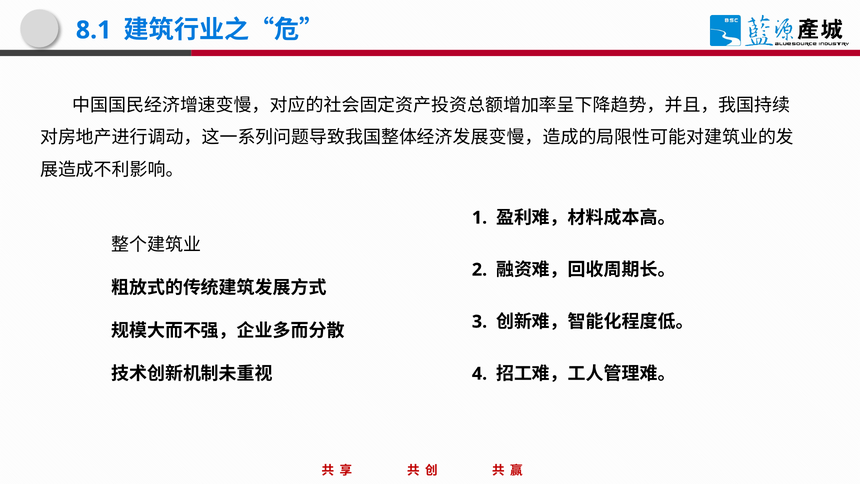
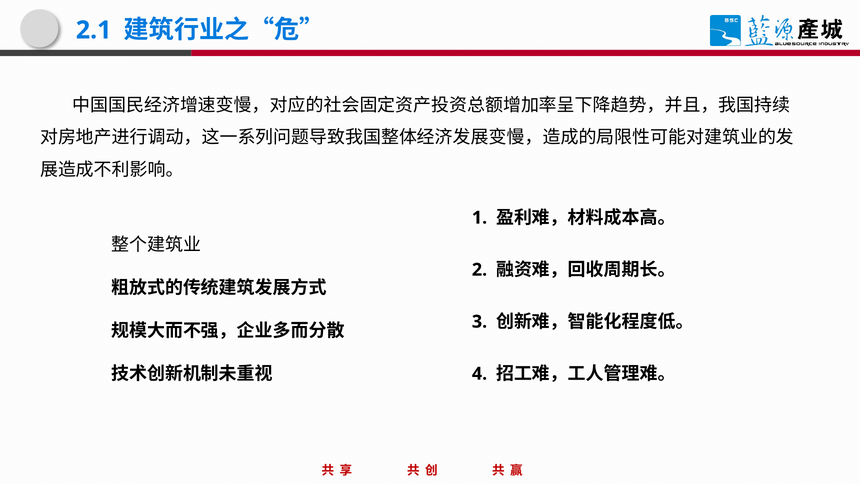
8.1: 8.1 -> 2.1 (94, 30)
